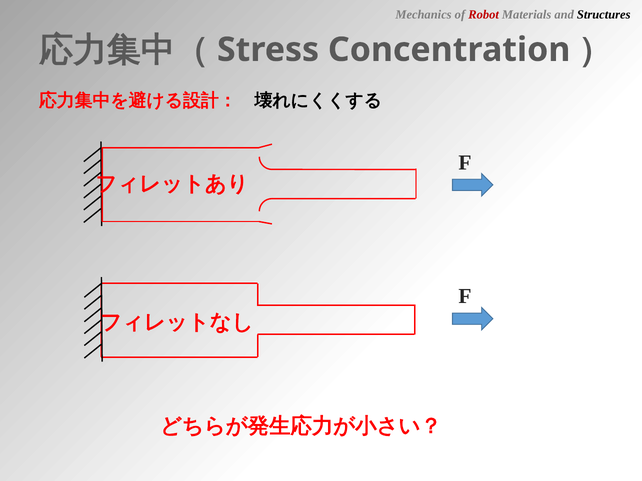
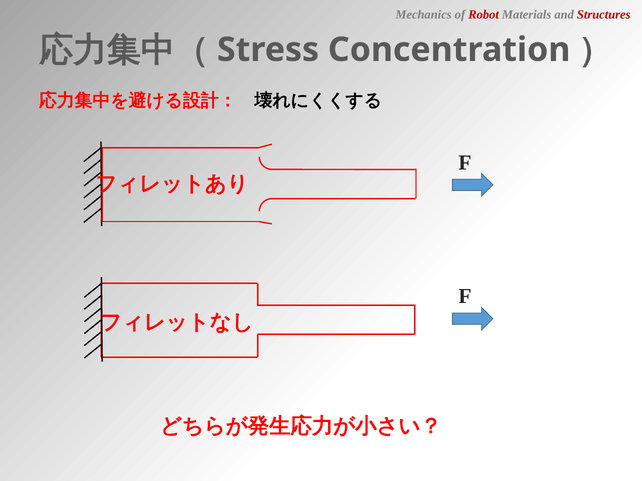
Structures colour: black -> red (604, 15)
